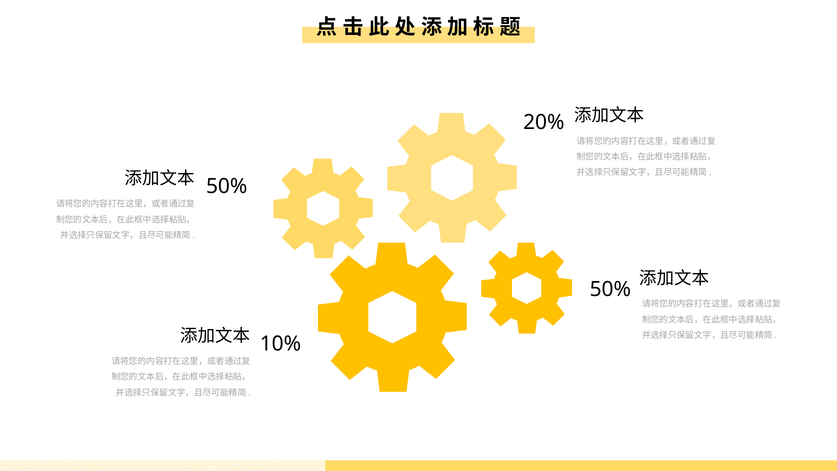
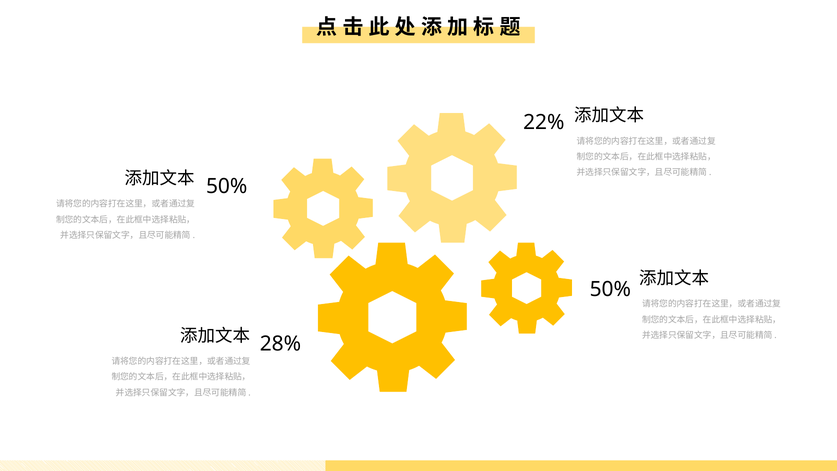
20%: 20% -> 22% (544, 122)
10%: 10% -> 28% (280, 344)
